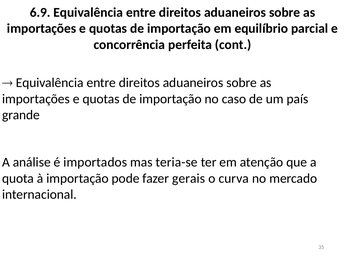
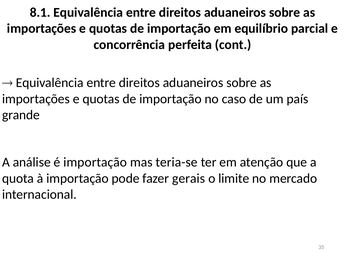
6.9: 6.9 -> 8.1 (40, 12)
é importados: importados -> importação (95, 162)
curva: curva -> limite (234, 178)
